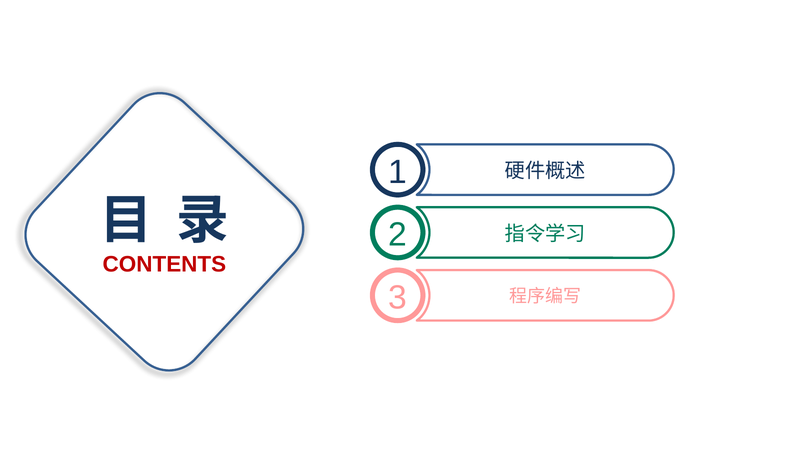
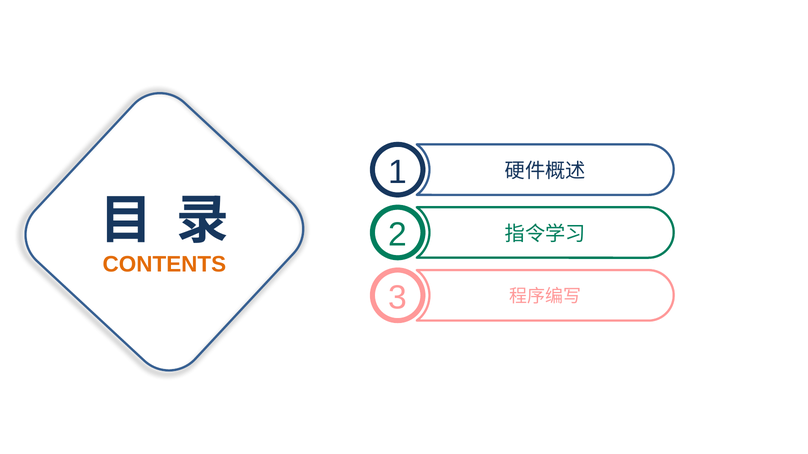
CONTENTS colour: red -> orange (164, 265)
